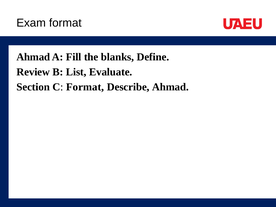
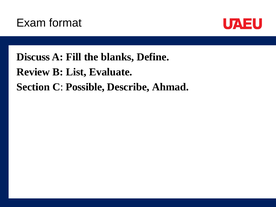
Ahmad: Ahmad -> Discuss (33, 57)
C Format: Format -> Possible (85, 87)
